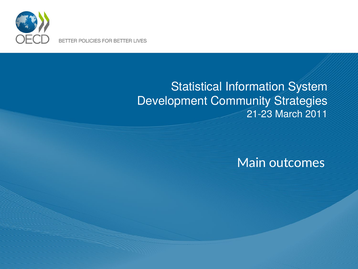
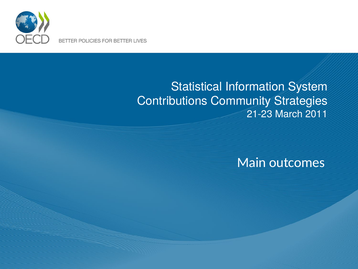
Development: Development -> Contributions (172, 101)
